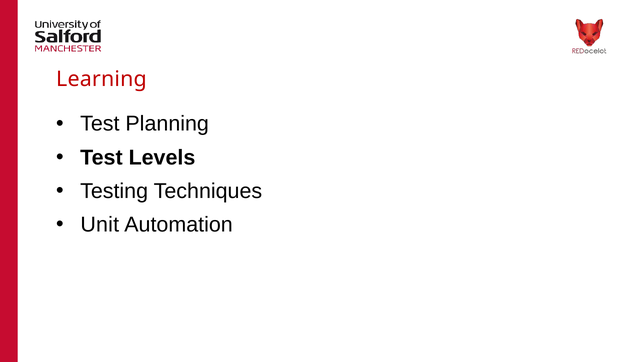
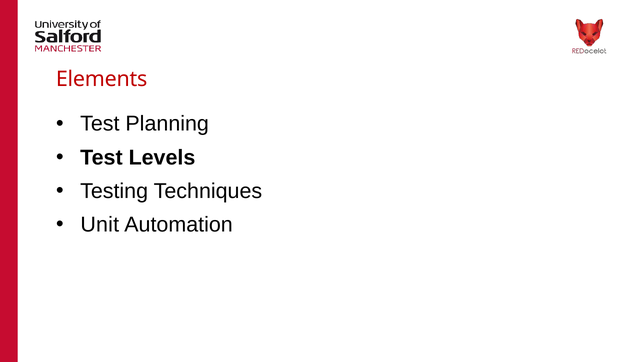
Learning: Learning -> Elements (102, 79)
